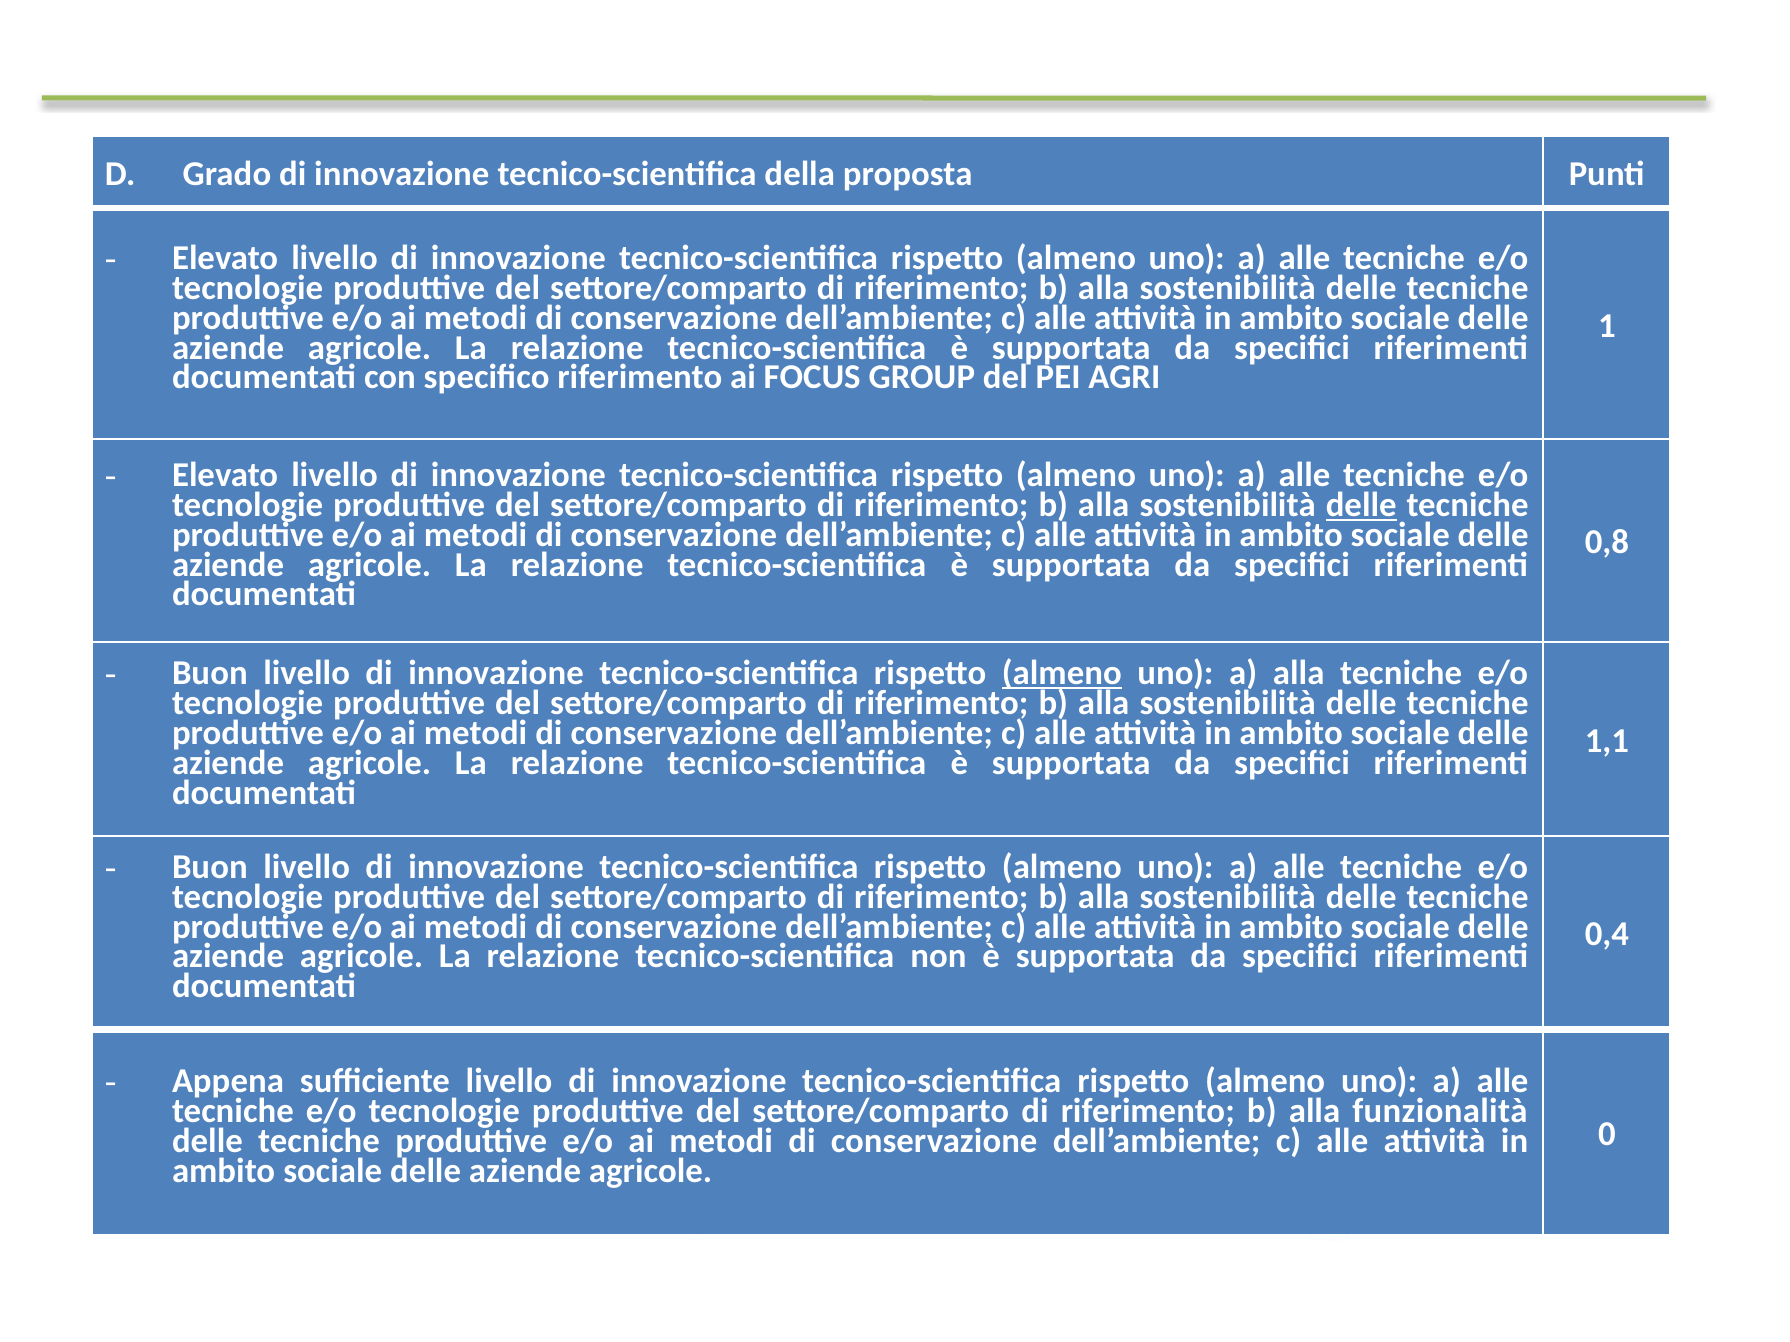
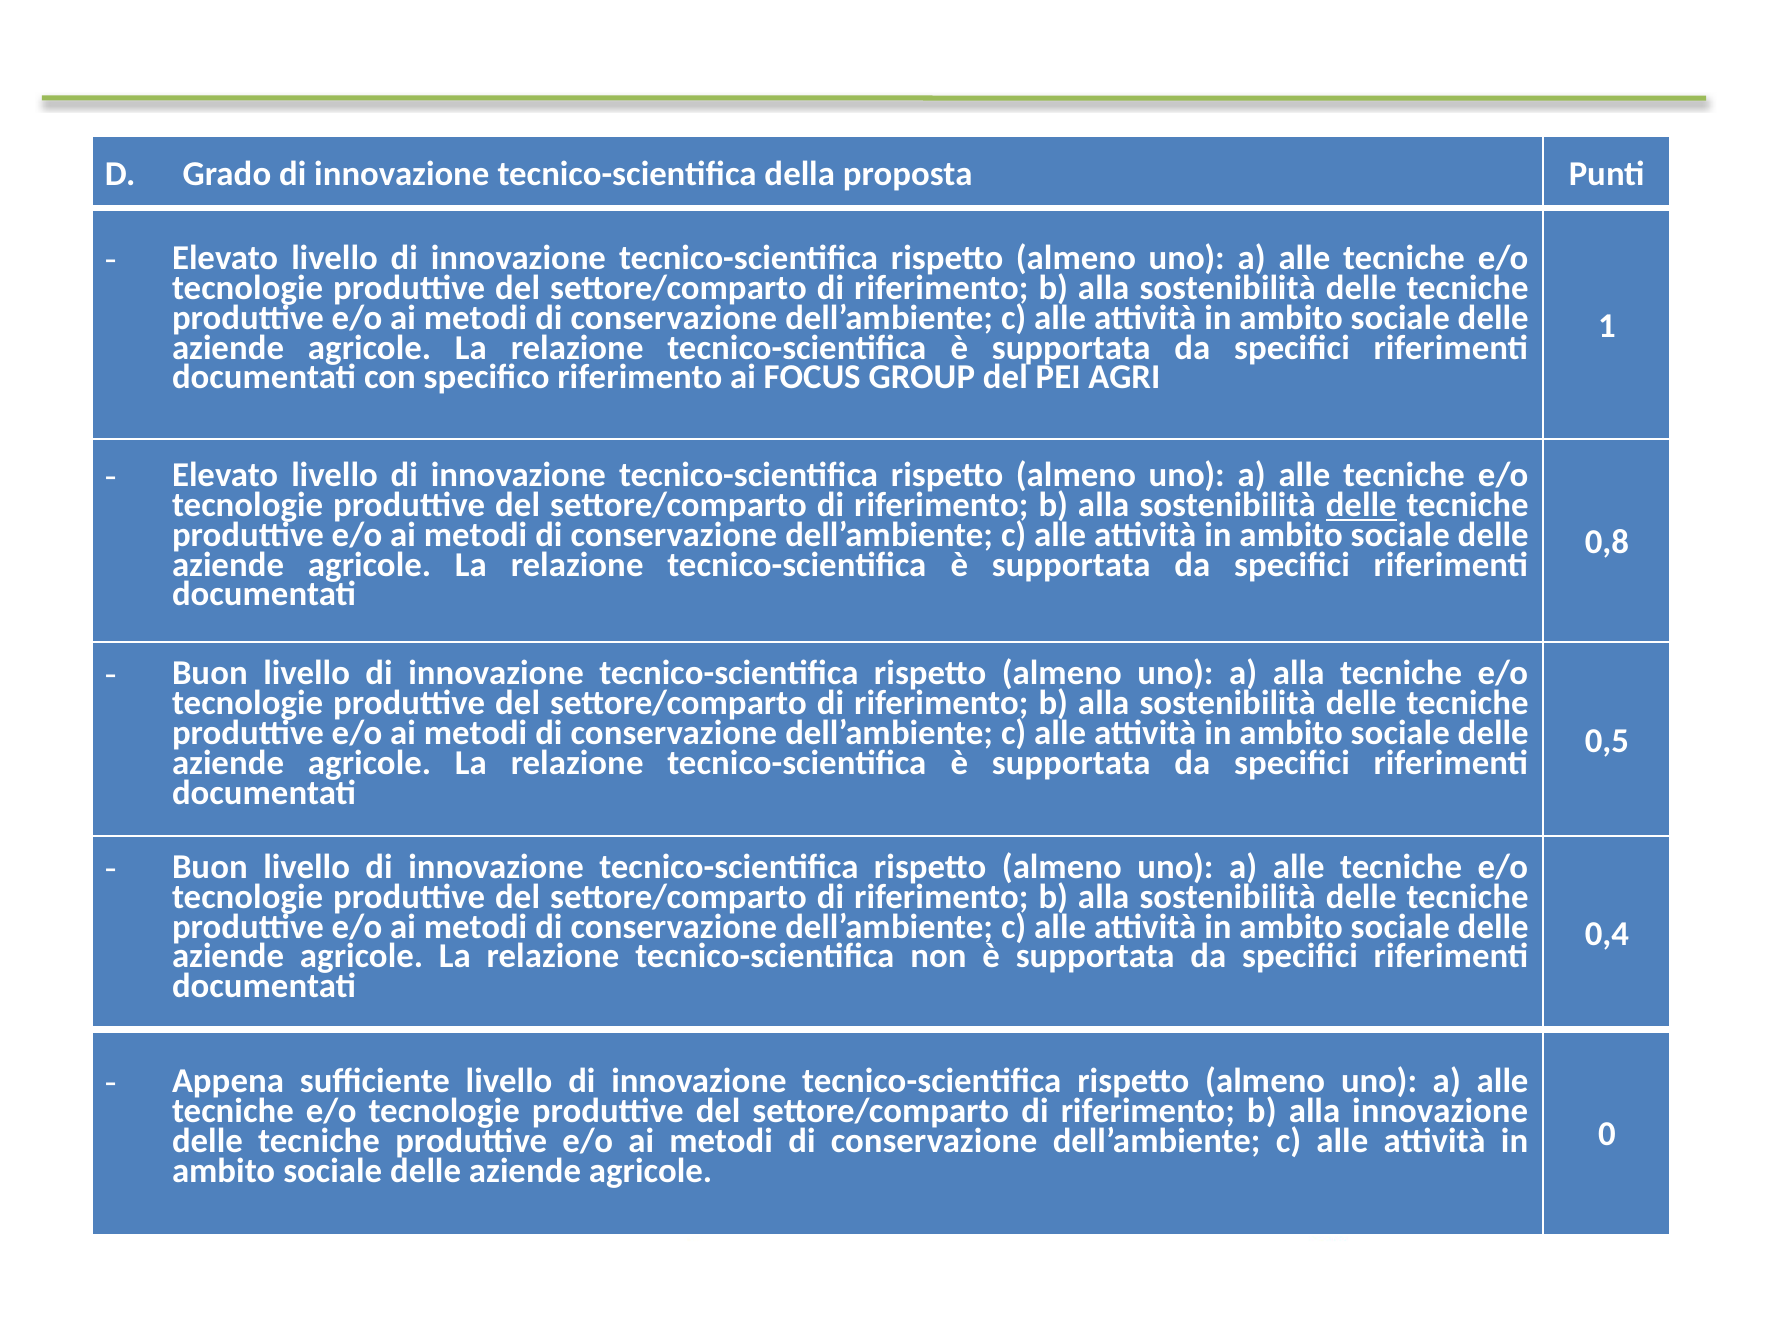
almeno underline: present -> none (1062, 674)
1,1: 1,1 -> 0,5 (1607, 741)
alla funzionalità: funzionalità -> innovazione (1440, 1112)
